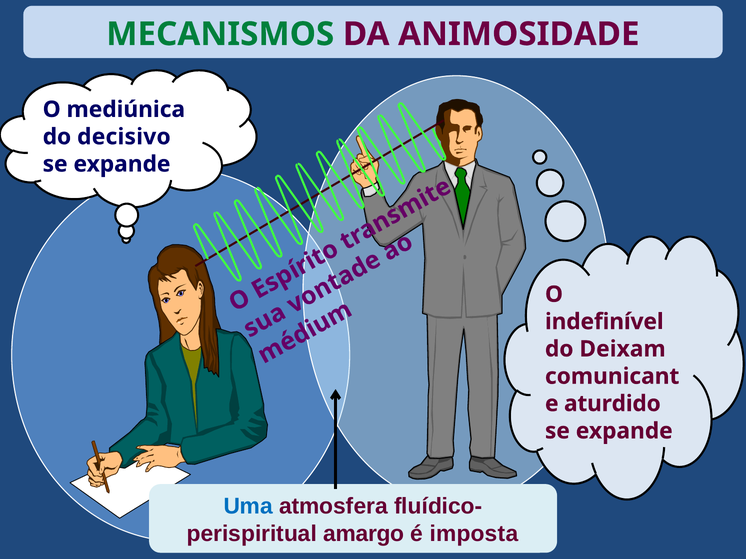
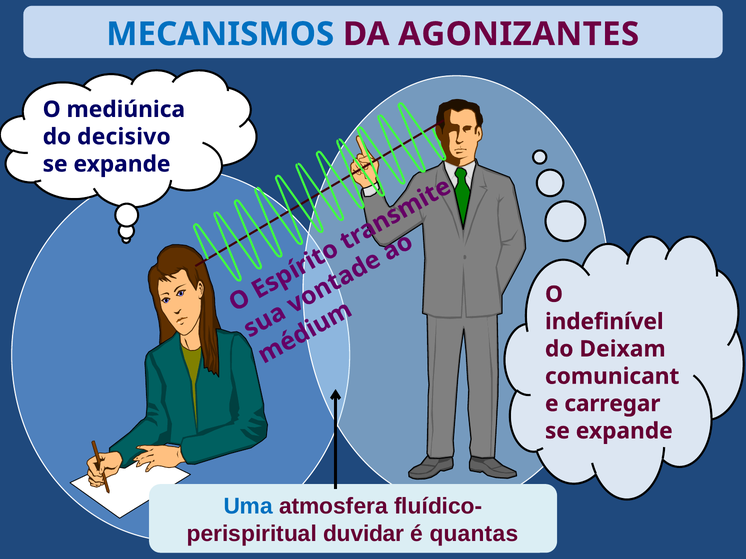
MECANISMOS colour: green -> blue (220, 34)
ANIMOSIDADE: ANIMOSIDADE -> AGONIZANTES (519, 34)
aturdido: aturdido -> carregar (612, 404)
amargo: amargo -> duvidar (364, 534)
imposta: imposta -> quantas (474, 534)
